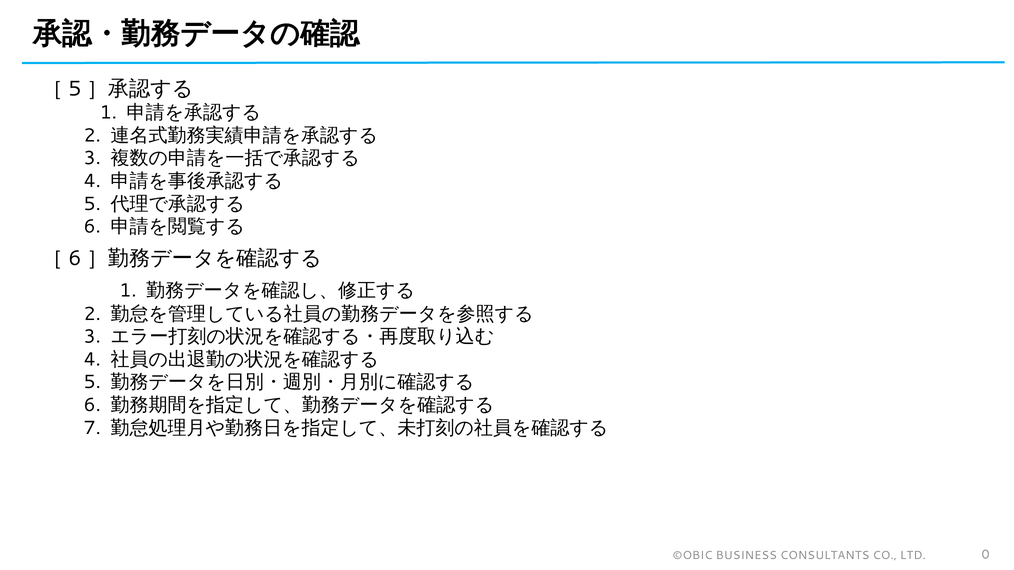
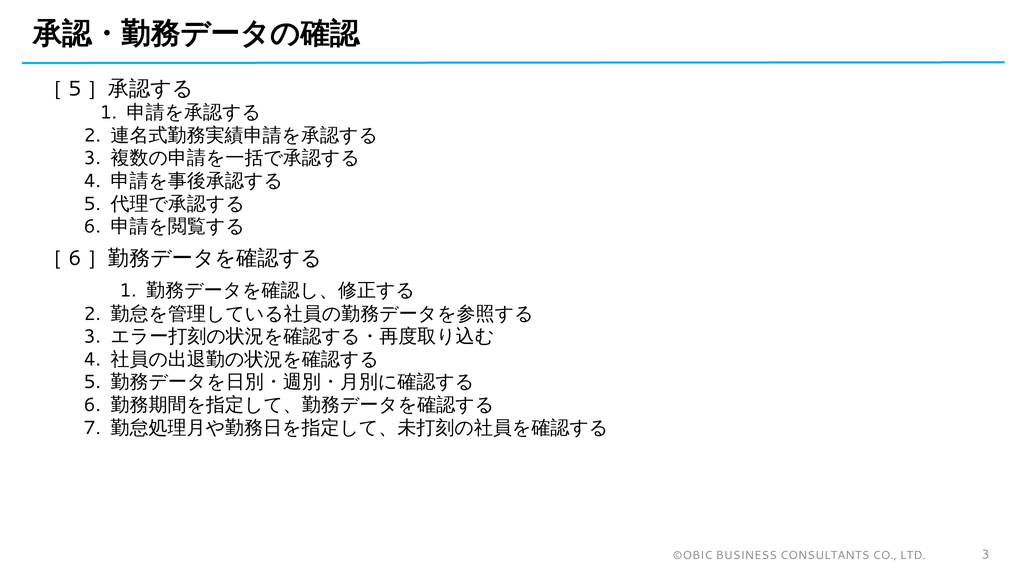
LTD 0: 0 -> 3 (986, 555)
